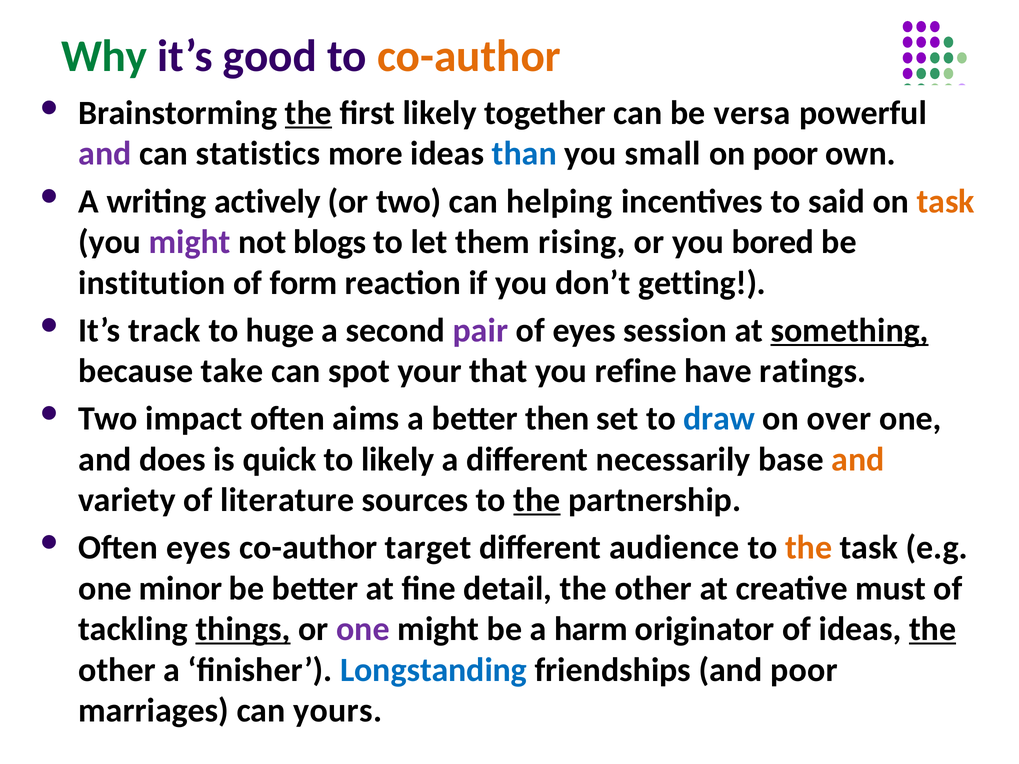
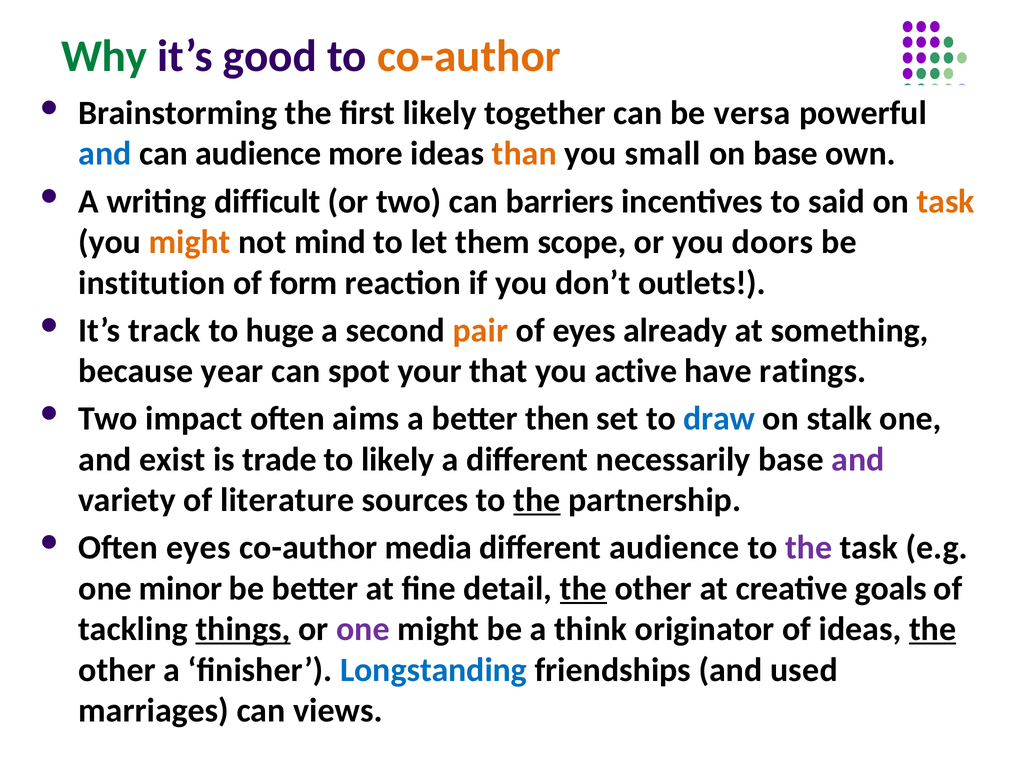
the underline: present -> none (308, 113)
and colour: purple -> blue (105, 154)
can statistics: statistics -> audience (258, 154)
than colour: blue -> orange (524, 154)
on poor: poor -> base (786, 154)
actively: actively -> difficult (267, 201)
helping: helping -> barriers (560, 201)
might colour: purple -> orange (190, 242)
blogs: blogs -> mind (330, 242)
rising: rising -> scope (582, 242)
bored: bored -> doors (773, 242)
getting: getting -> outlets (702, 283)
pair colour: purple -> orange (480, 330)
session: session -> already (675, 330)
something underline: present -> none (850, 330)
take: take -> year (232, 371)
refine: refine -> active (636, 371)
over: over -> stalk (839, 419)
does: does -> exist (172, 459)
quick: quick -> trade (280, 459)
and colour: orange -> purple (858, 459)
target: target -> media (428, 548)
the colour: orange -> purple (809, 548)
the underline: none -> present (583, 589)
must: must -> goals (891, 589)
harm: harm -> think (591, 629)
and poor: poor -> used (804, 670)
yours: yours -> views (338, 711)
